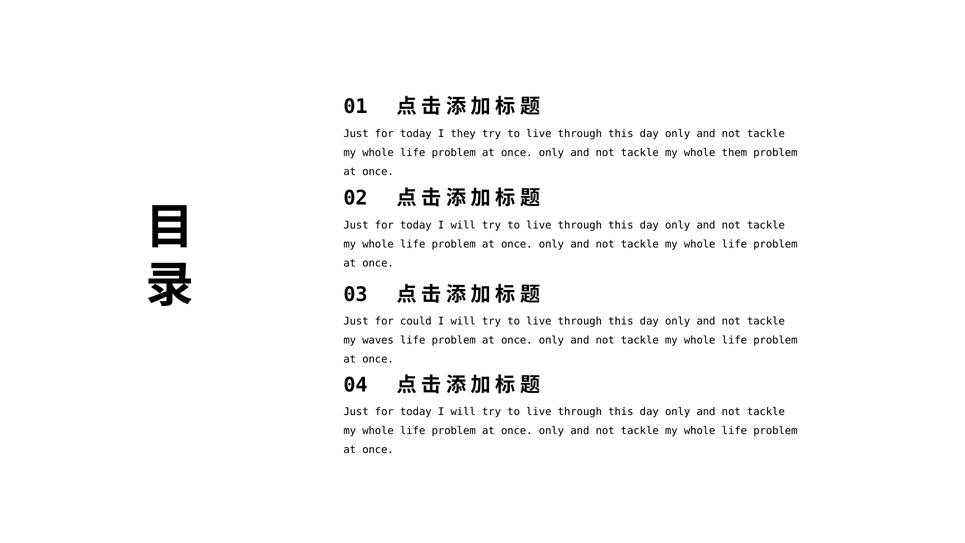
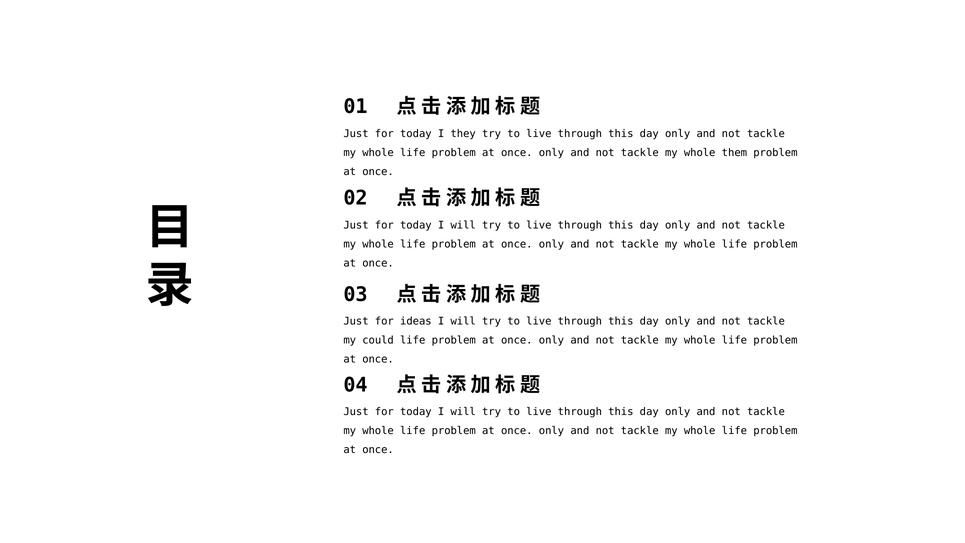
could: could -> ideas (416, 321)
waves: waves -> could (378, 340)
